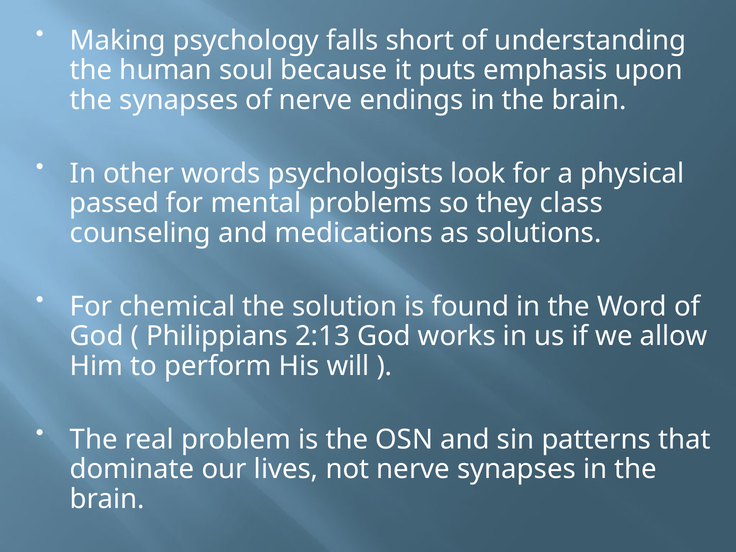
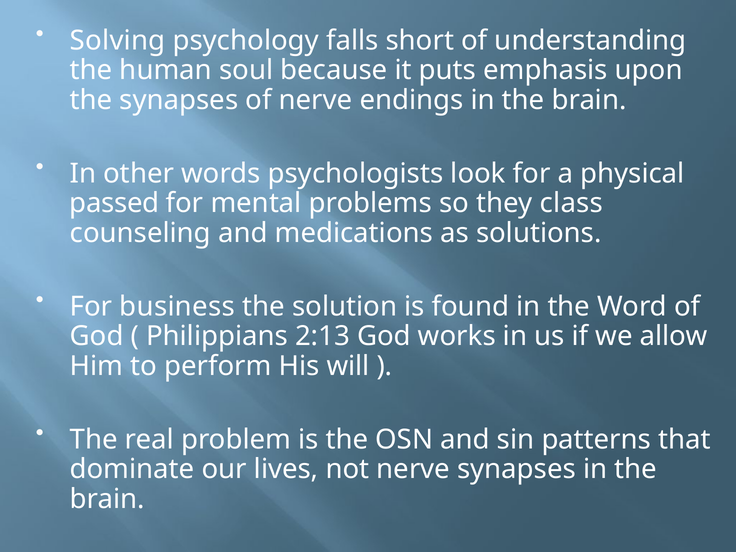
Making: Making -> Solving (118, 41)
chemical: chemical -> business (177, 307)
